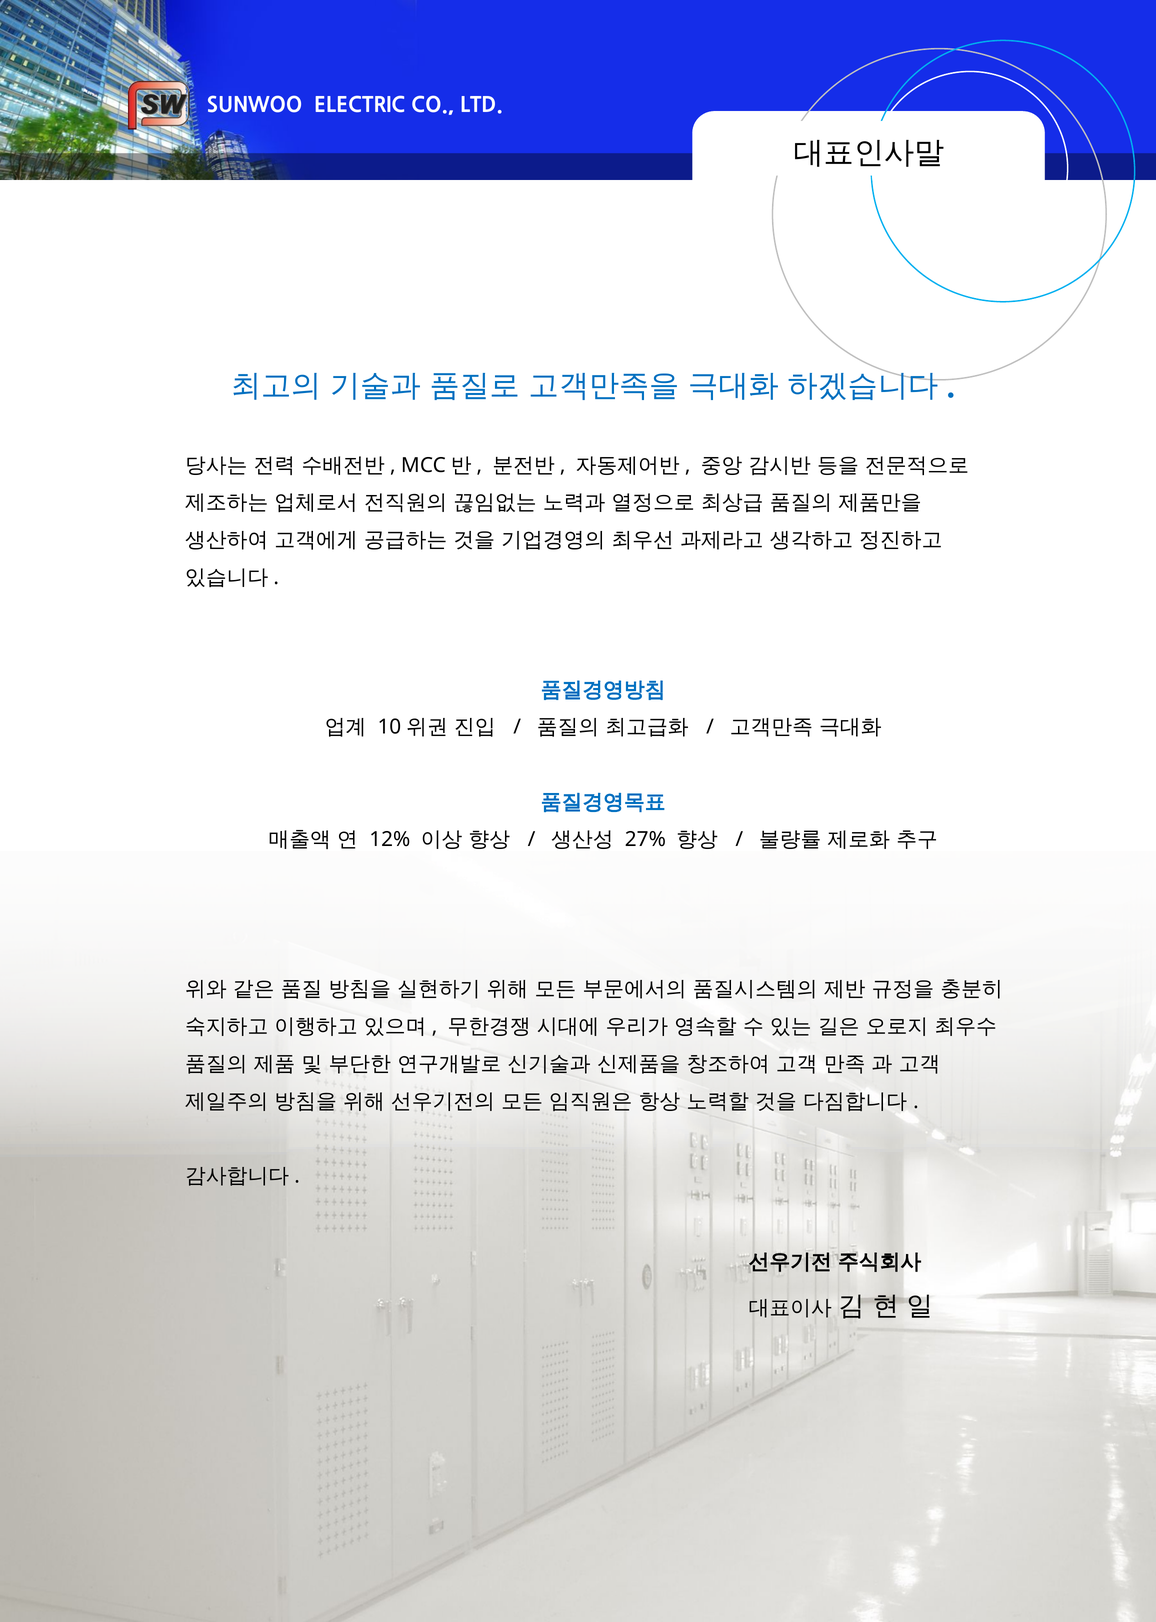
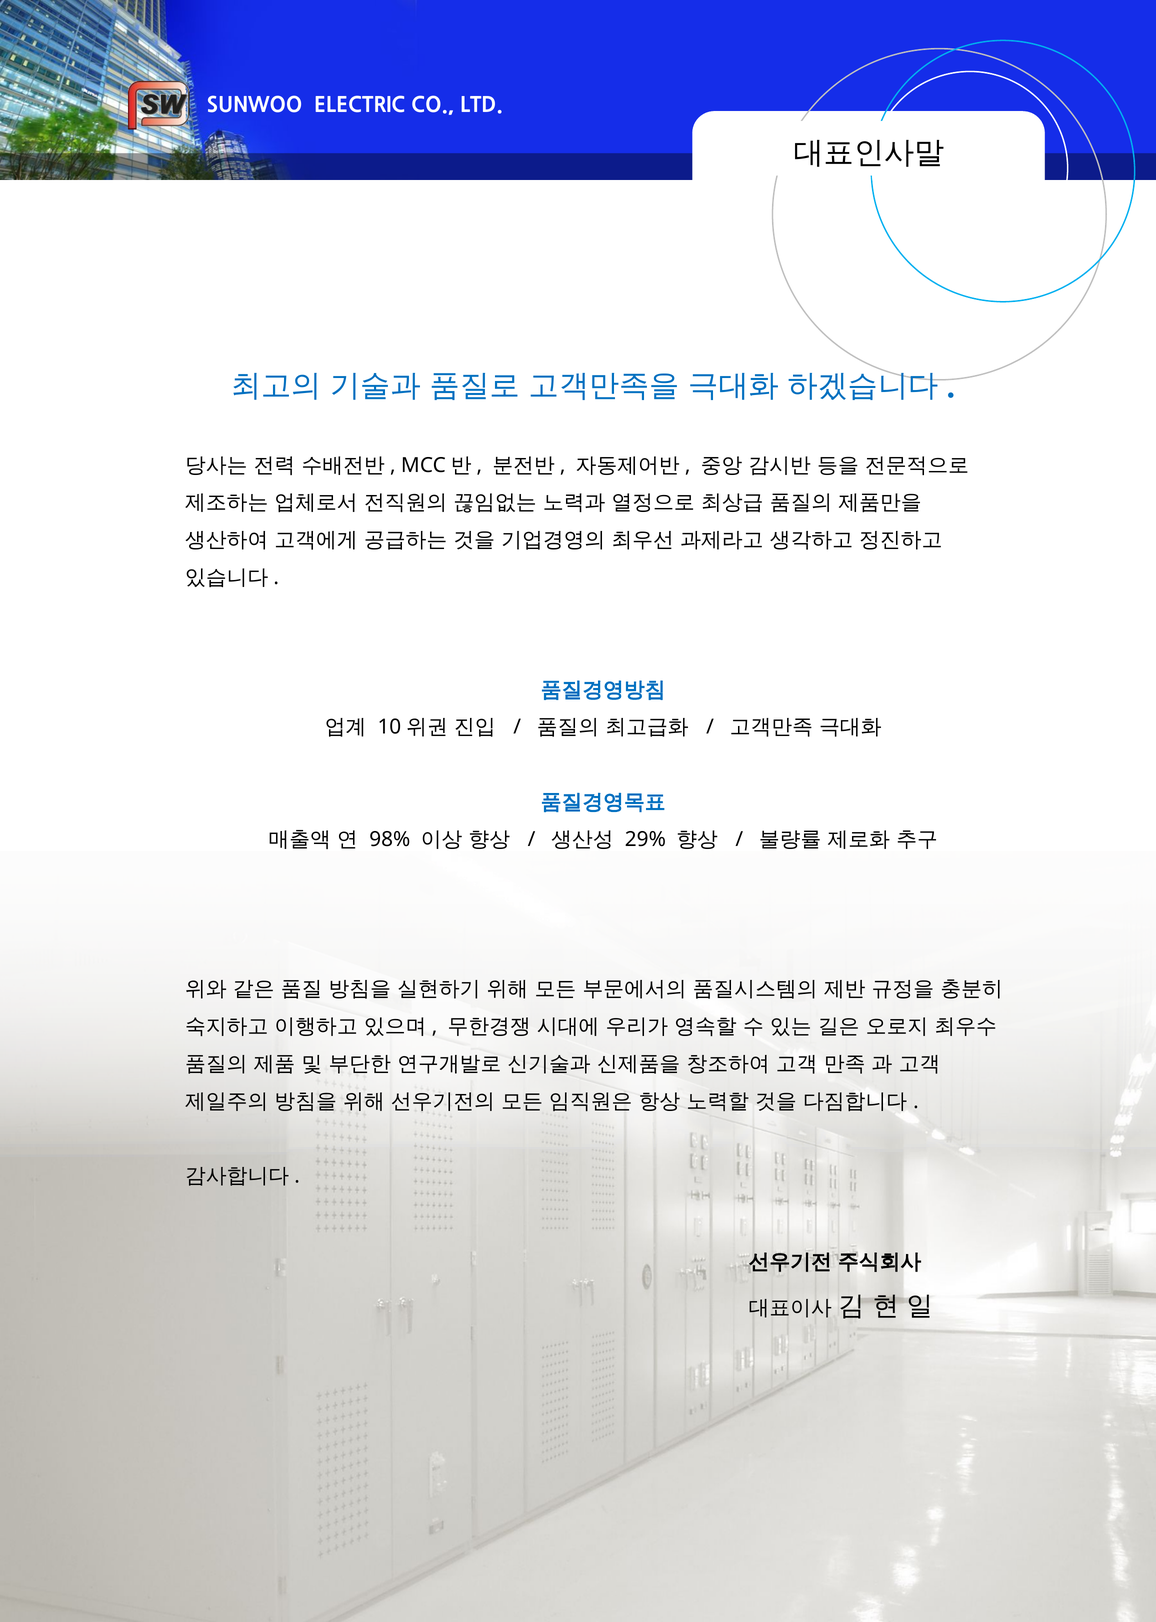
12%: 12% -> 98% (390, 839)
27%: 27% -> 29% (645, 839)
